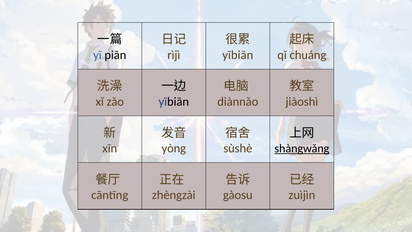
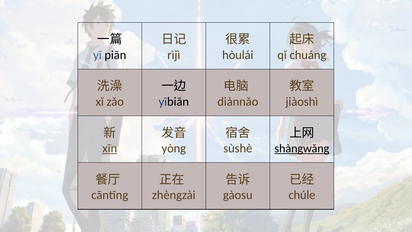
yībiān: yībiān -> hòulái (238, 55)
xīn underline: none -> present (110, 148)
zuìjìn: zuìjìn -> chúle (302, 195)
